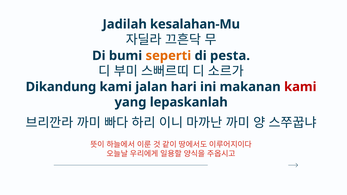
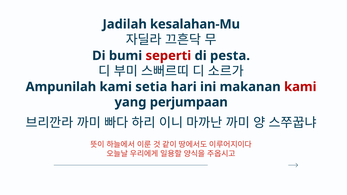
seperti colour: orange -> red (168, 56)
Dikandung: Dikandung -> Ampunilah (61, 87)
jalan: jalan -> setia (151, 87)
lepaskanlah: lepaskanlah -> perjumpaan (189, 102)
